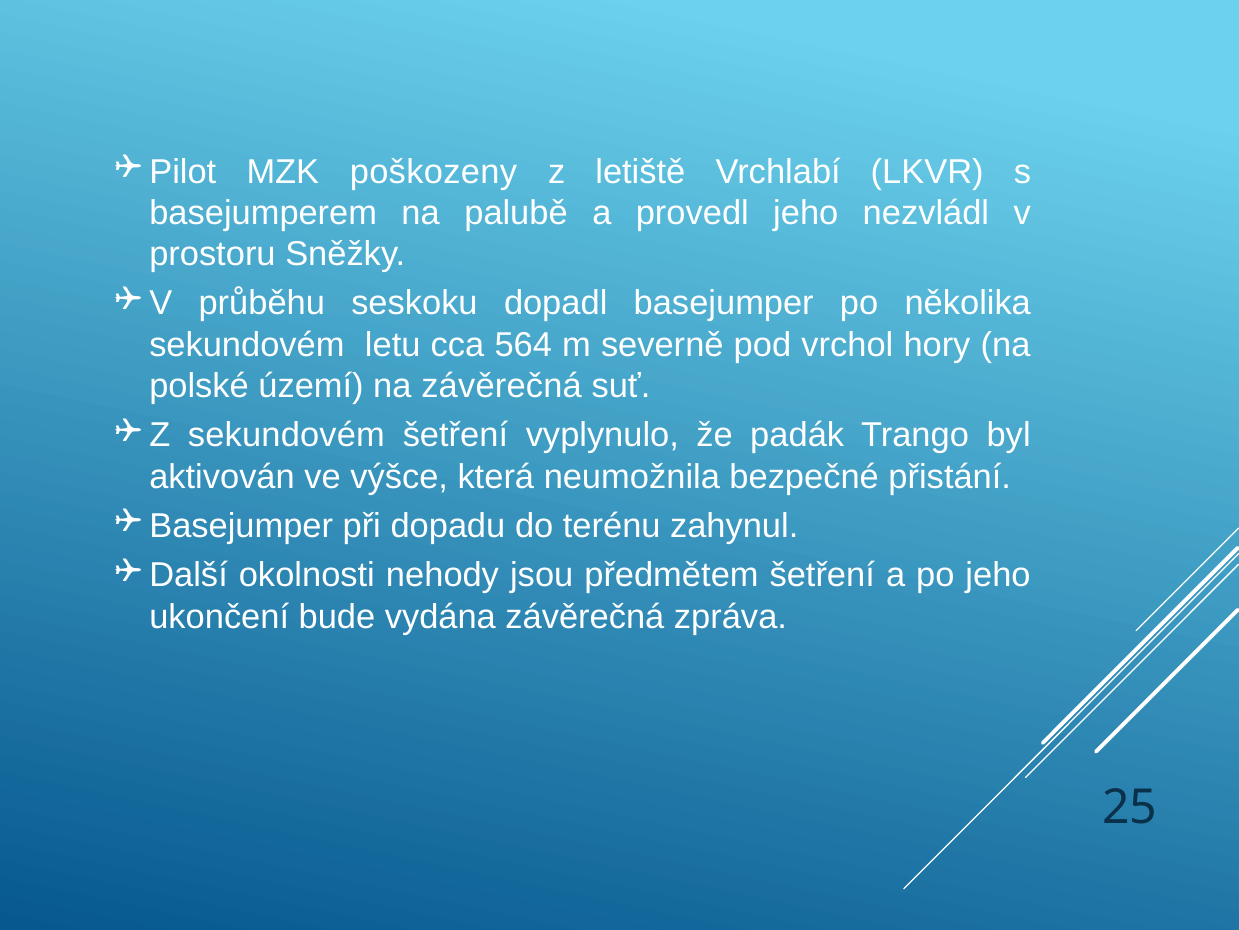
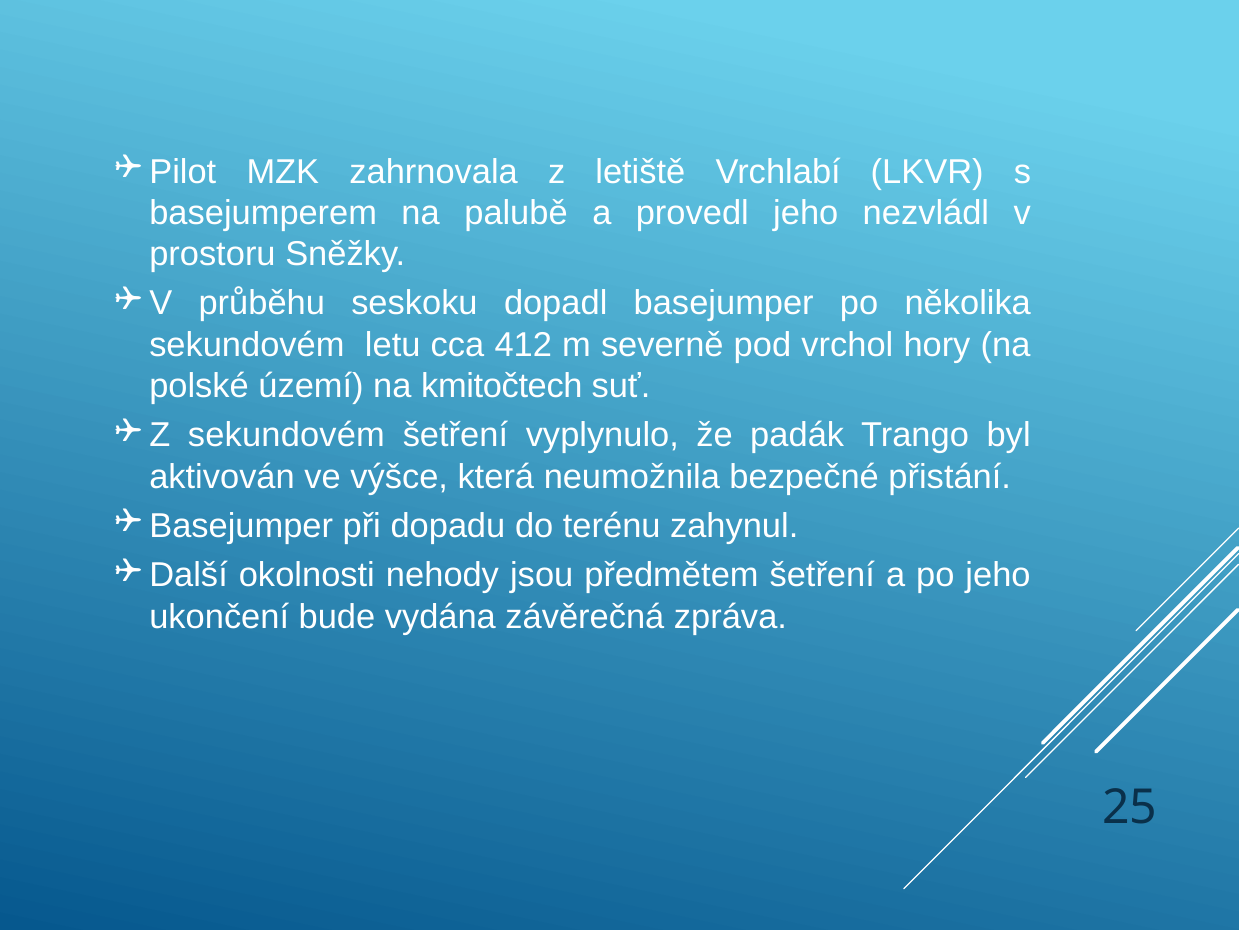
poškozeny: poškozeny -> zahrnovala (434, 172)
564: 564 -> 412 (523, 345)
na závěrečná: závěrečná -> kmitočtech (502, 386)
